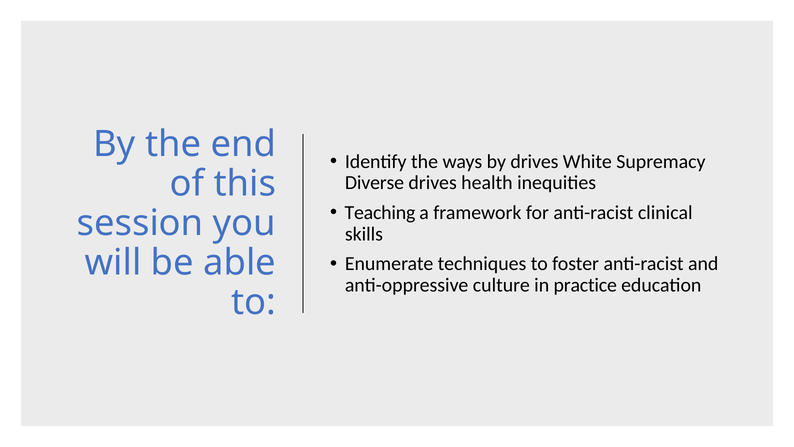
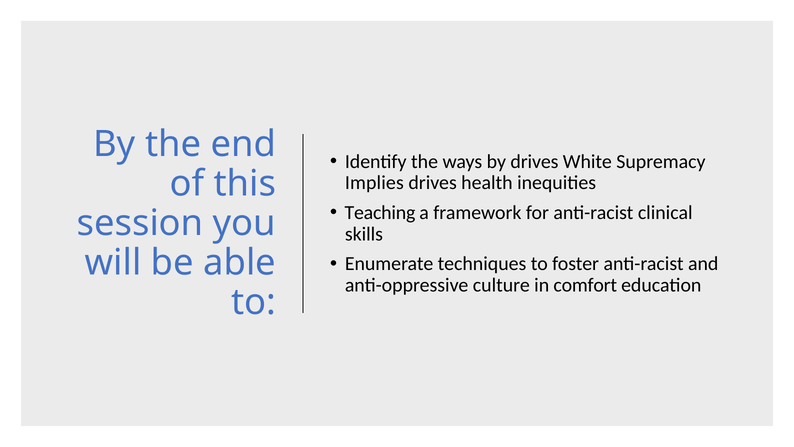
Diverse: Diverse -> Implies (374, 183)
practice: practice -> comfort (585, 285)
